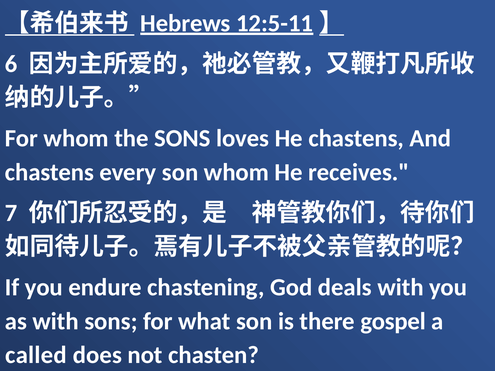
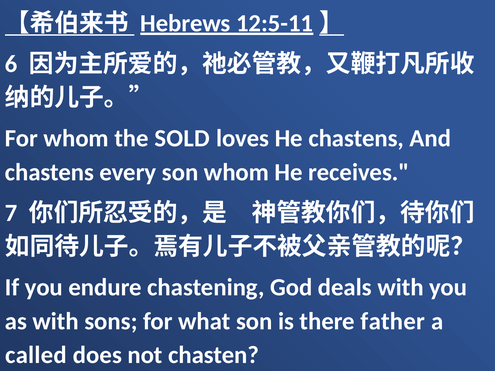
the SONS: SONS -> SOLD (182, 139)
gospel: gospel -> father (393, 322)
